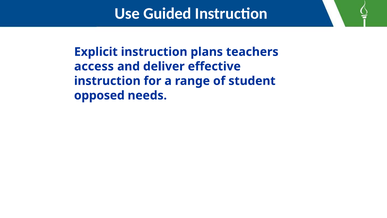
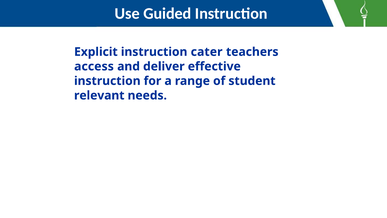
plans: plans -> cater (207, 52)
opposed: opposed -> relevant (99, 95)
